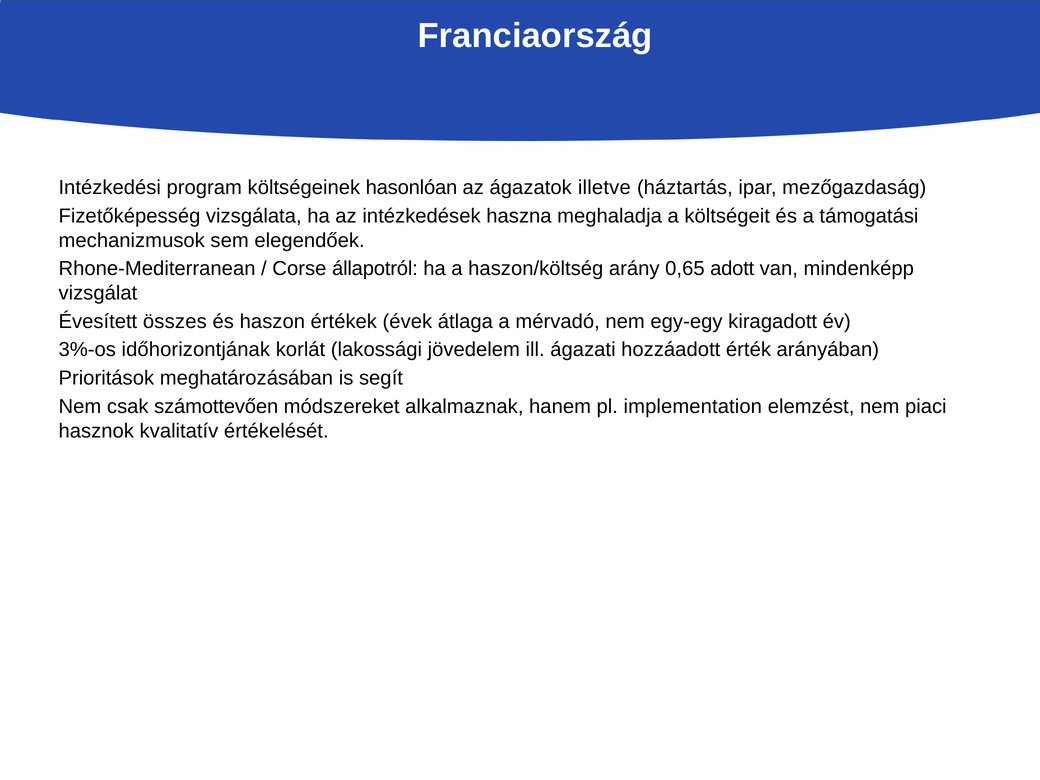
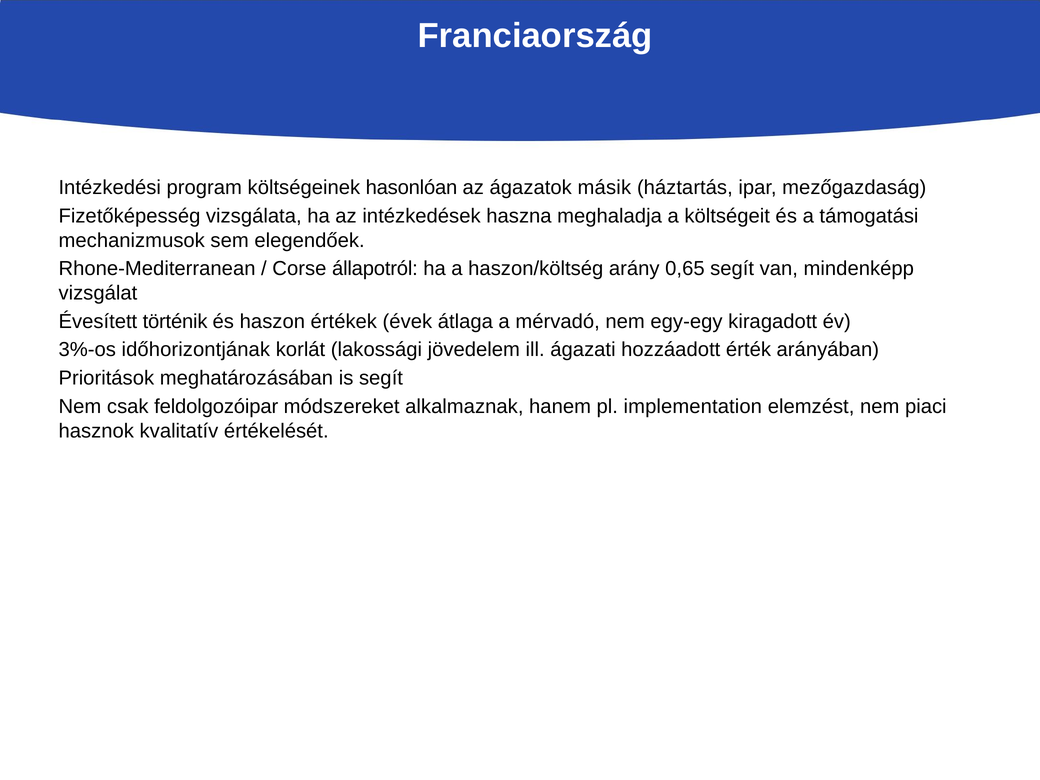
illetve: illetve -> másik (604, 188)
0,65 adott: adott -> segít (732, 269)
összes: összes -> történik (175, 321)
számottevően: számottevően -> feldolgozóipar (216, 407)
